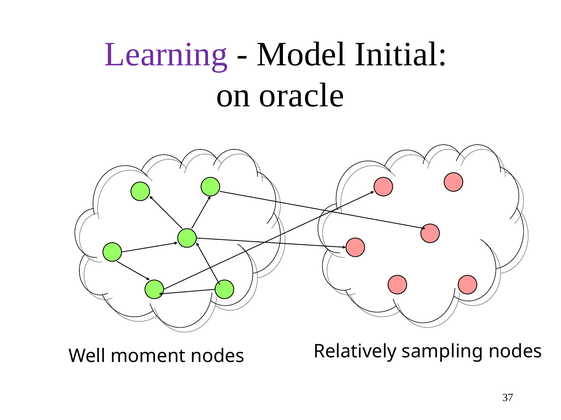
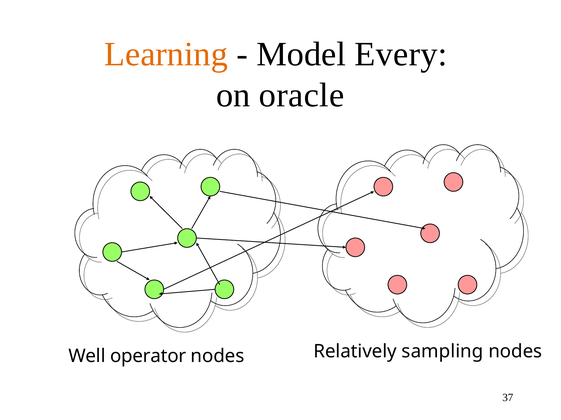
Learning colour: purple -> orange (166, 54)
Initial: Initial -> Every (401, 54)
moment: moment -> operator (148, 357)
